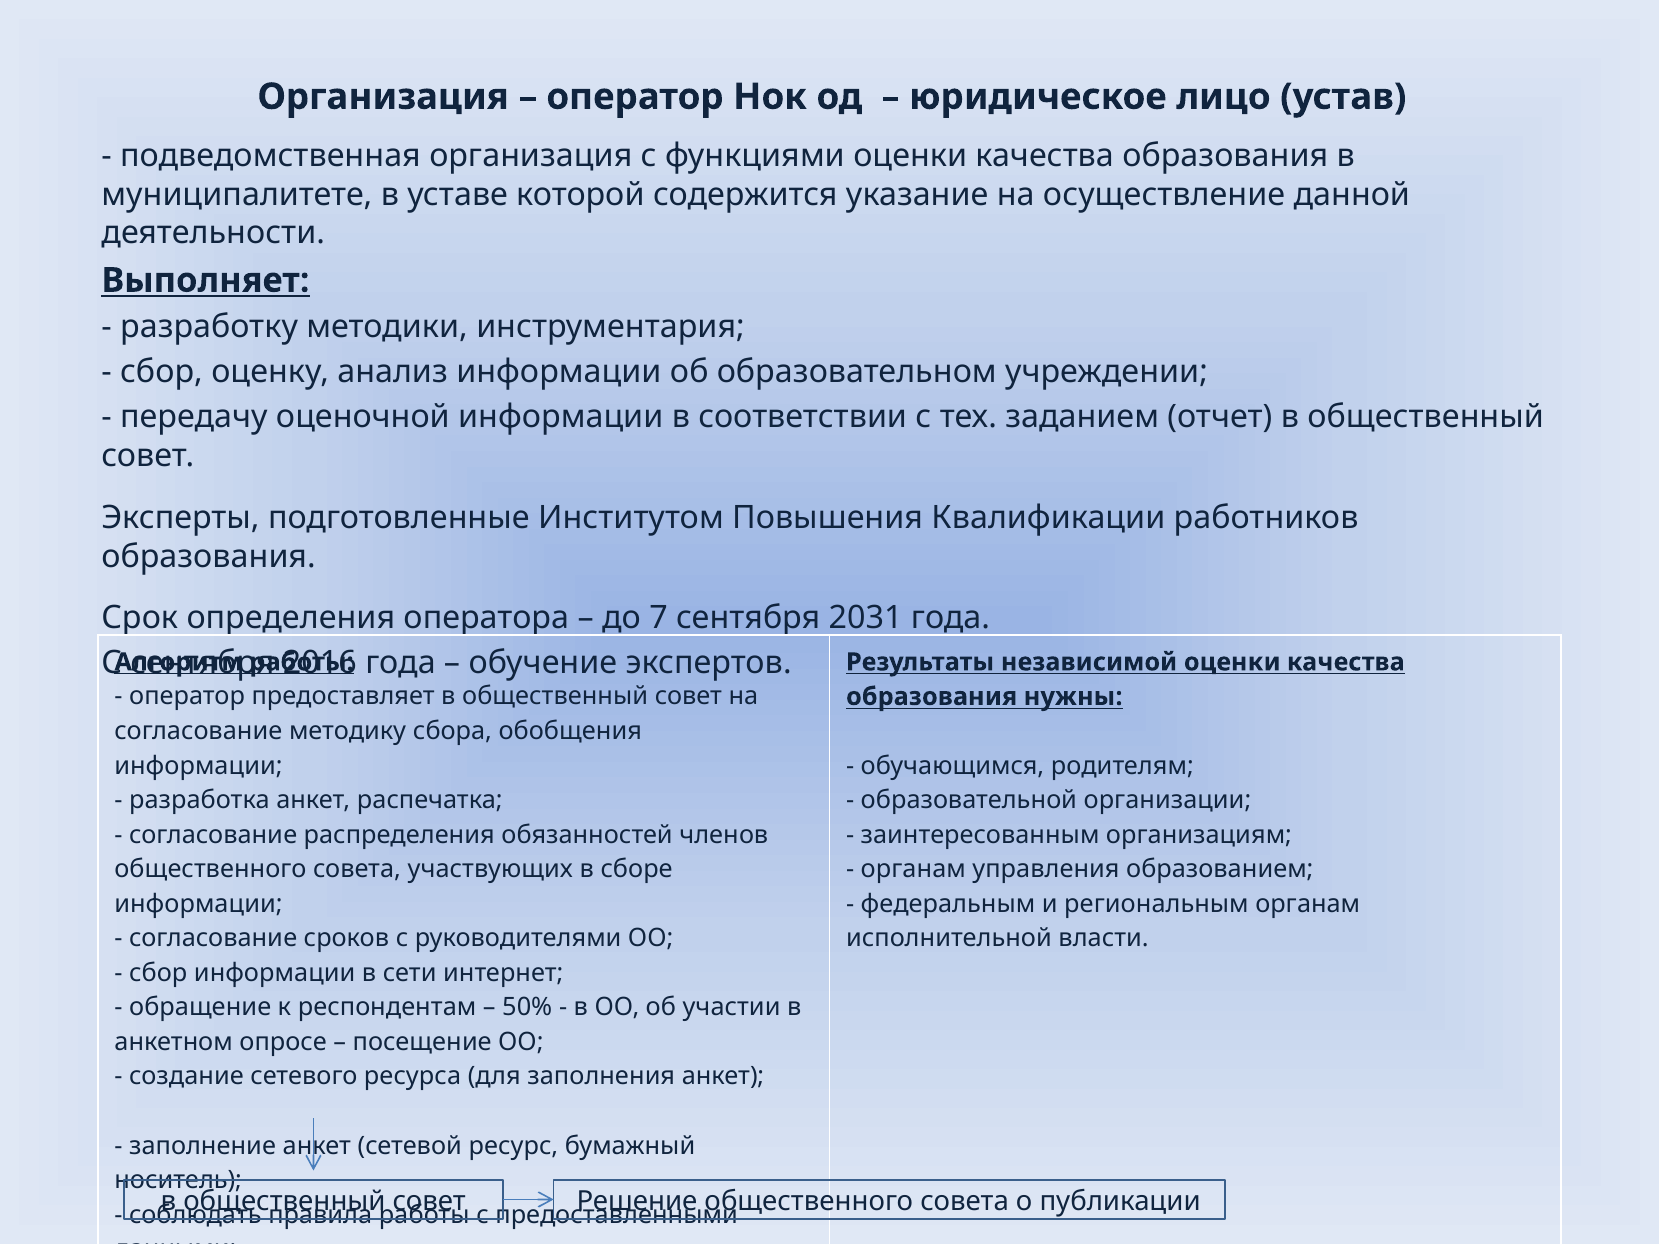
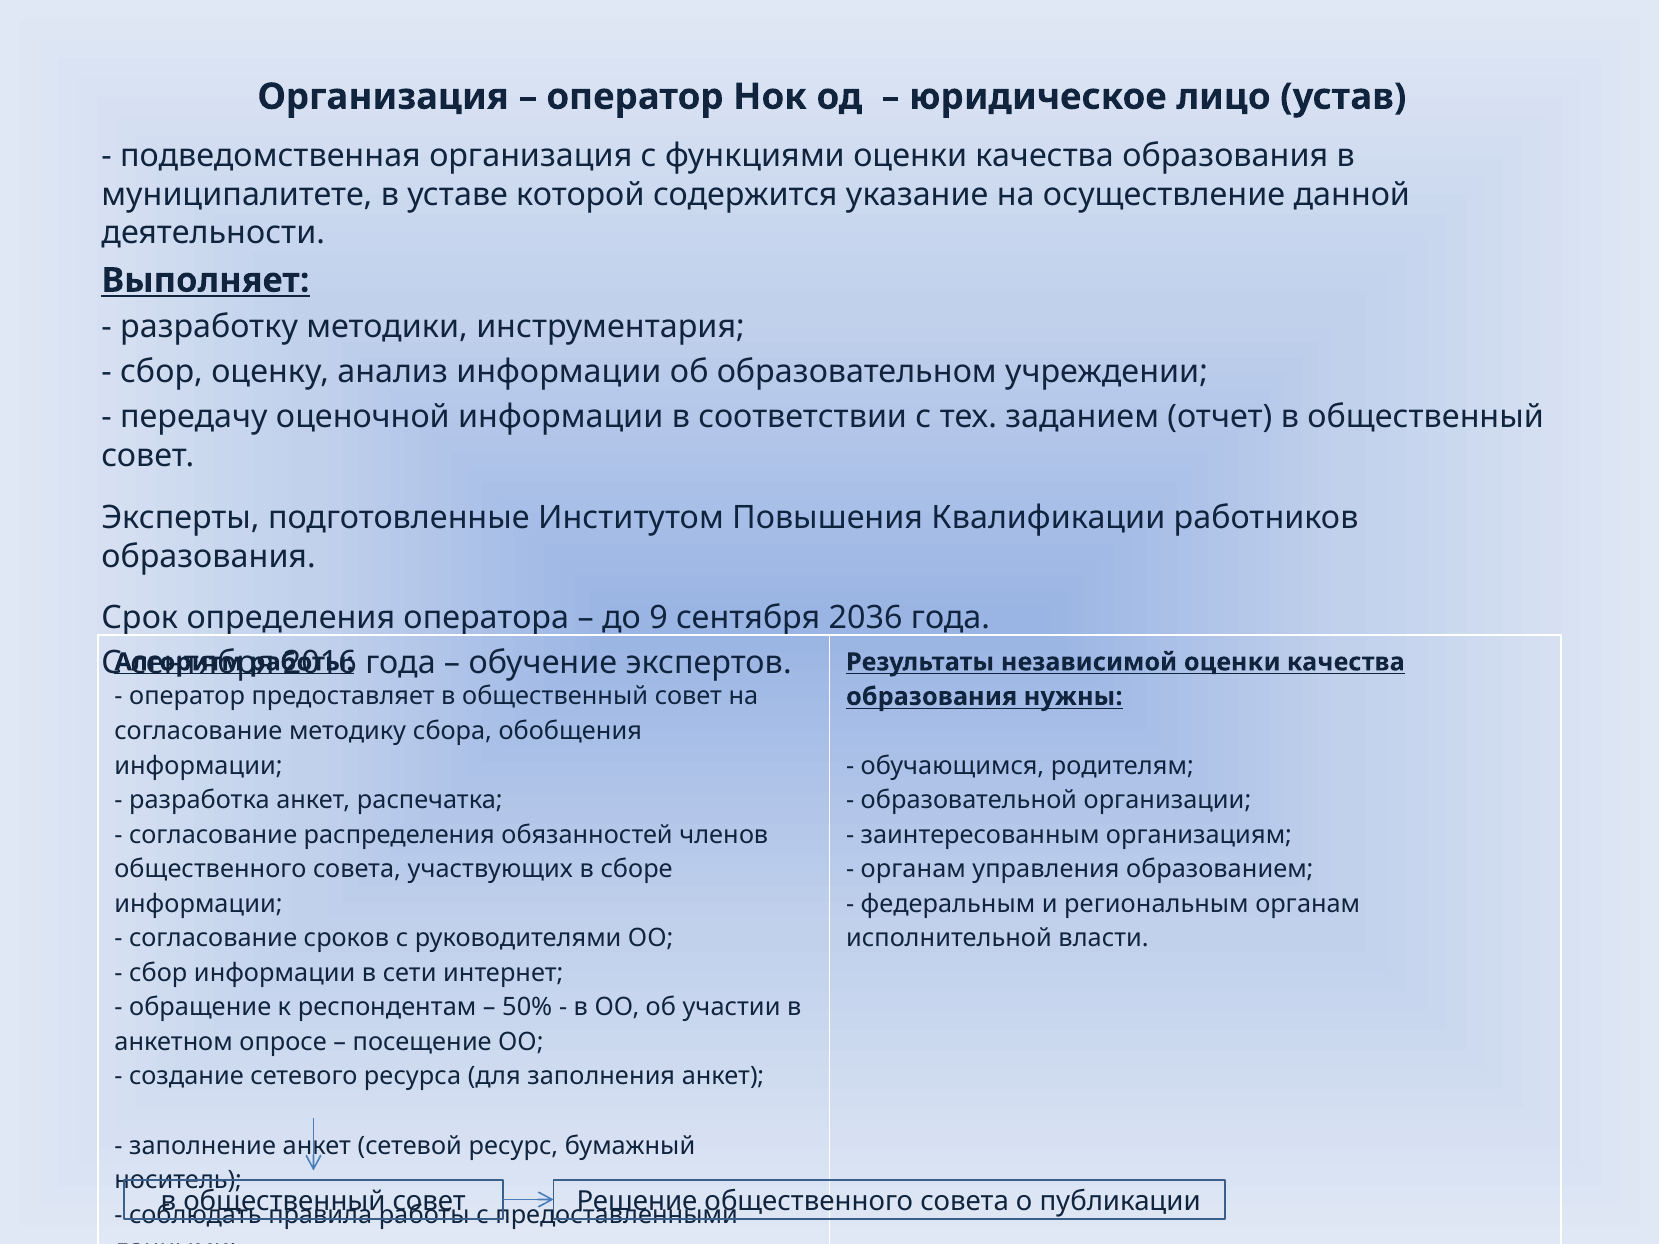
7: 7 -> 9 (659, 618)
2031: 2031 -> 2036 (866, 618)
